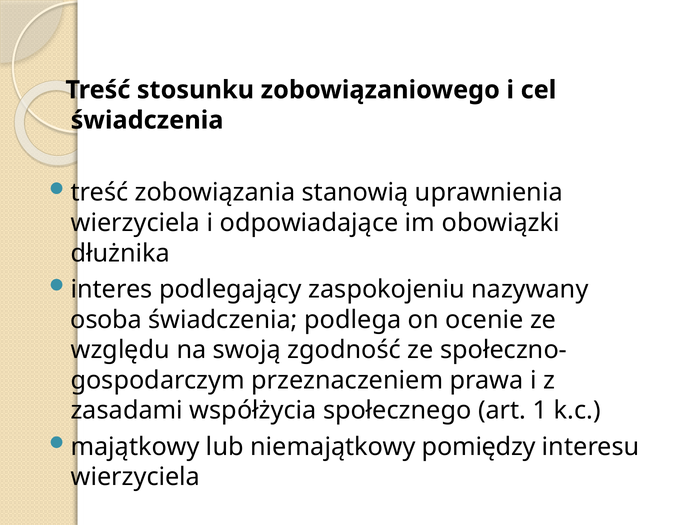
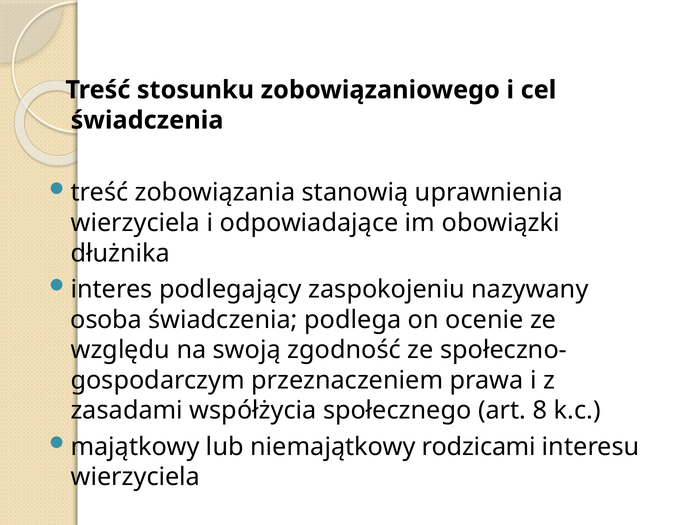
1: 1 -> 8 (540, 411)
pomiędzy: pomiędzy -> rodzicami (479, 447)
